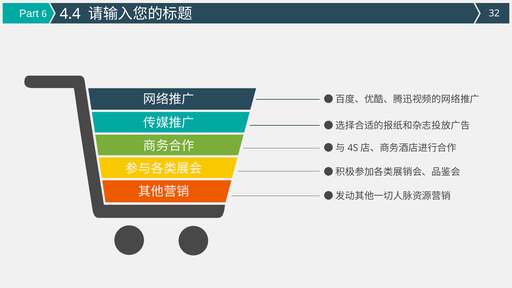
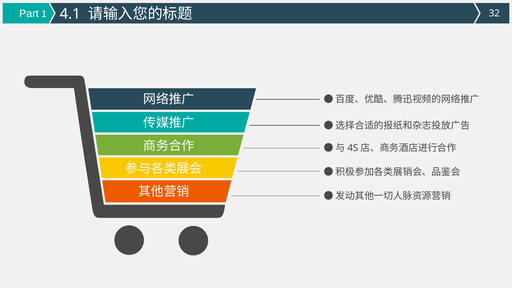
6: 6 -> 1 (44, 14)
4.4: 4.4 -> 4.1 (70, 14)
